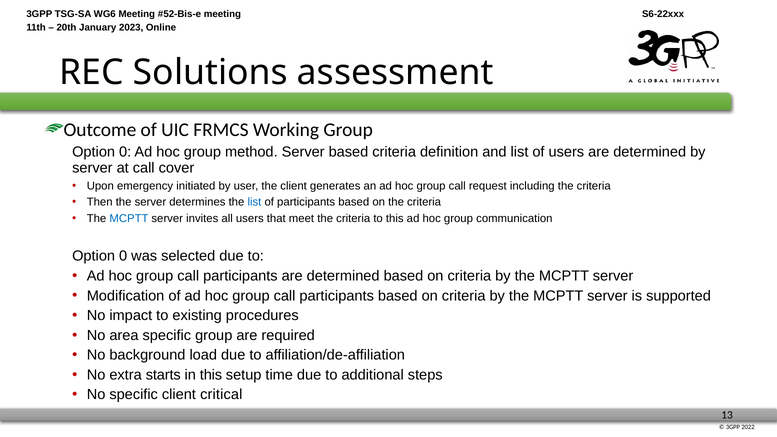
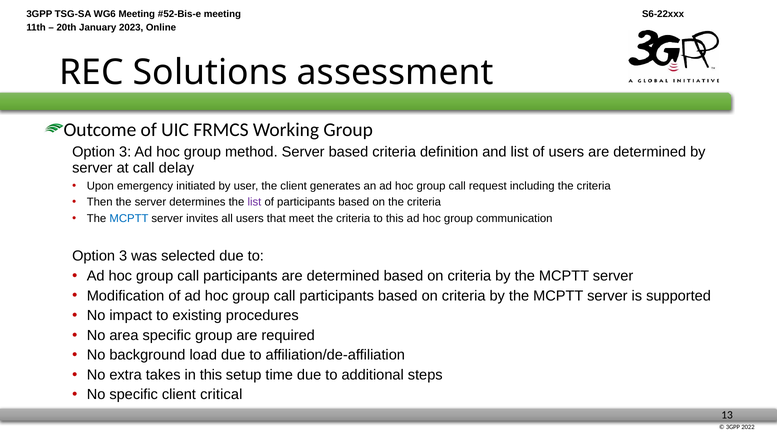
0: 0 -> 3 (125, 152)
cover: cover -> delay (176, 168)
list colour: blue -> purple (254, 202)
0: 0 -> 3 (123, 256)
starts: starts -> takes (163, 375)
